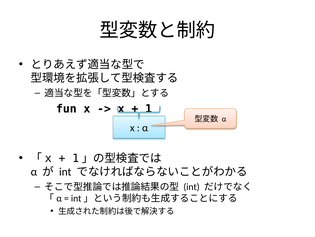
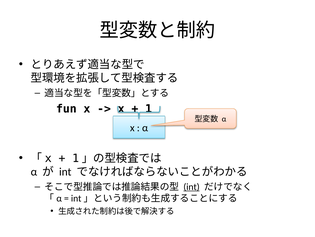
int underline: none -> present (192, 186)
